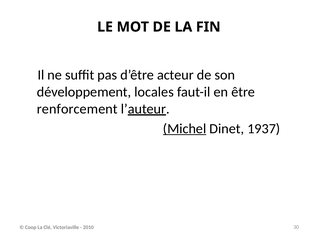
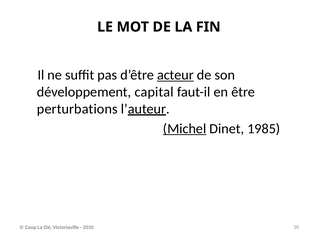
acteur underline: none -> present (175, 75)
locales: locales -> capital (154, 92)
renforcement: renforcement -> perturbations (77, 109)
1937: 1937 -> 1985 (264, 129)
